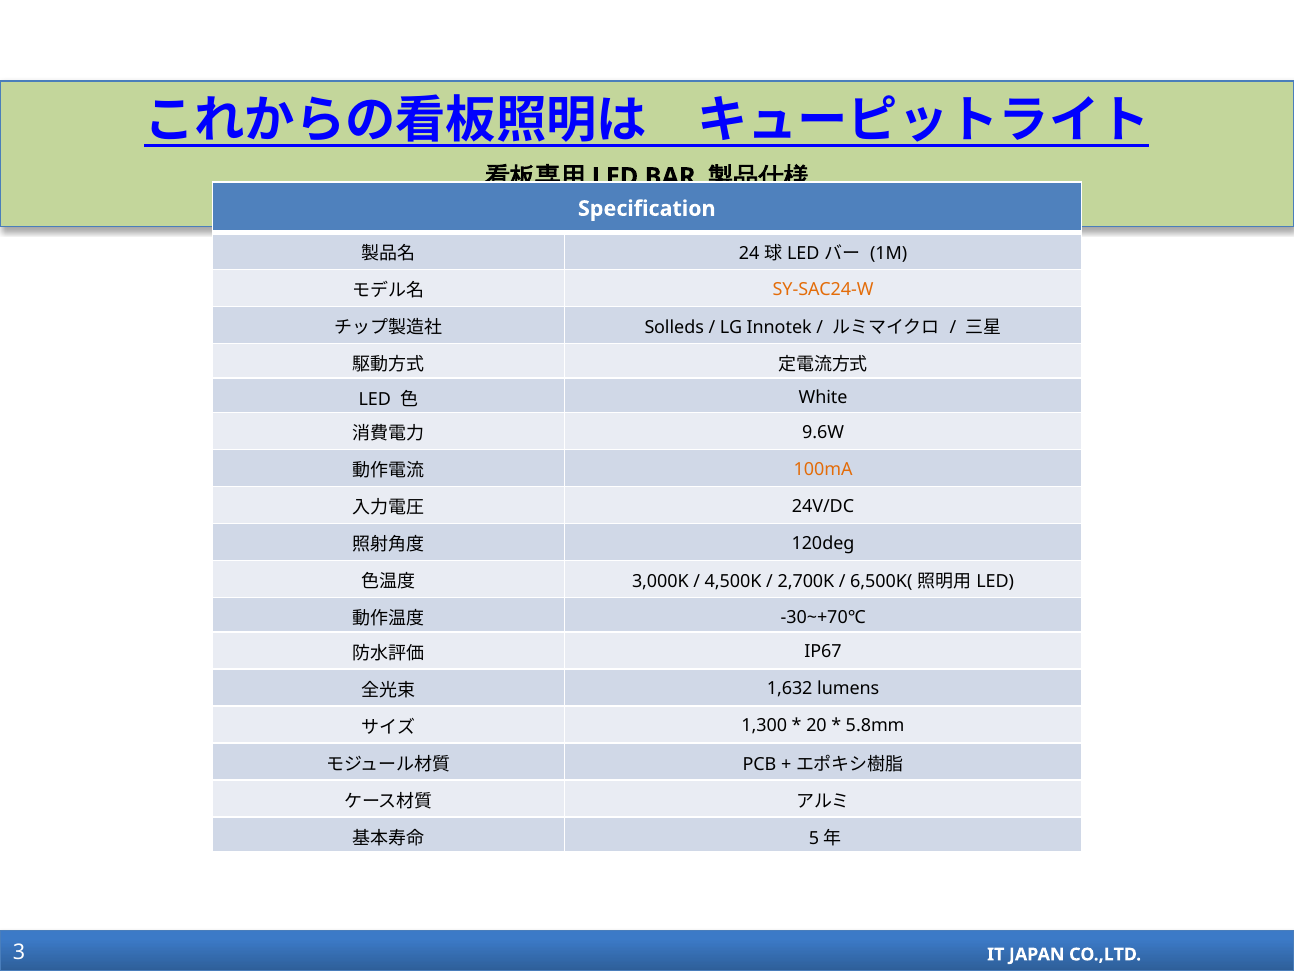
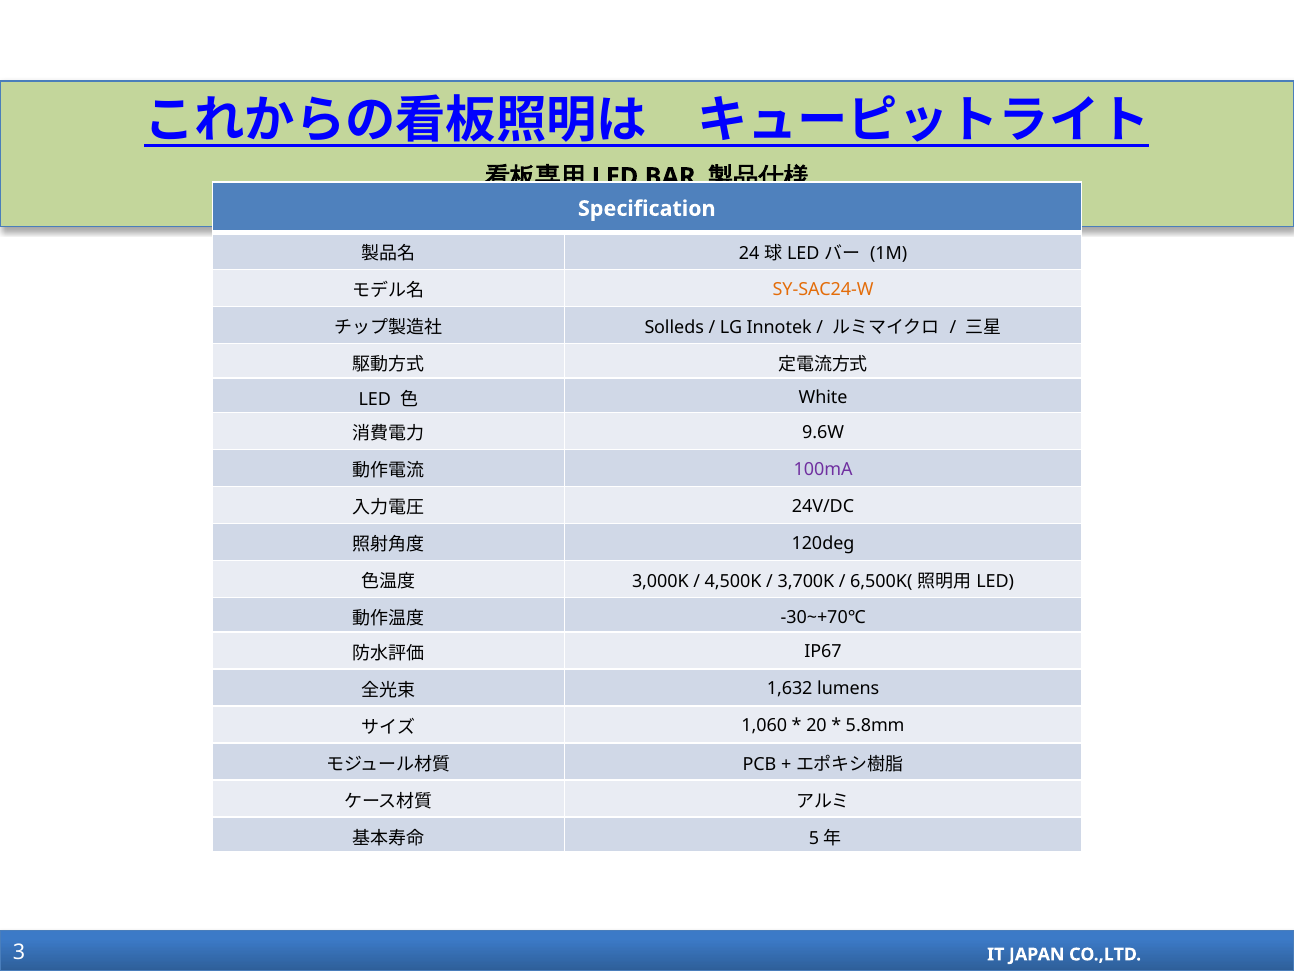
100mA colour: orange -> purple (823, 469)
2,700K: 2,700K -> 3,700K (806, 581)
1,300: 1,300 -> 1,060 (764, 725)
